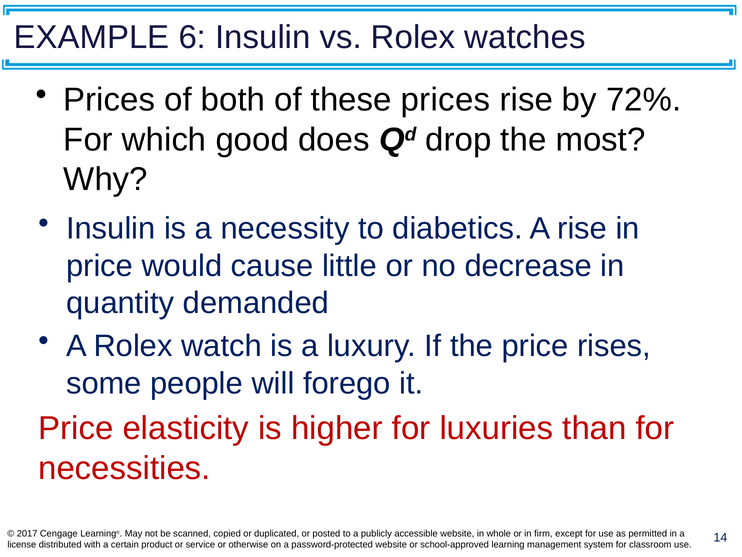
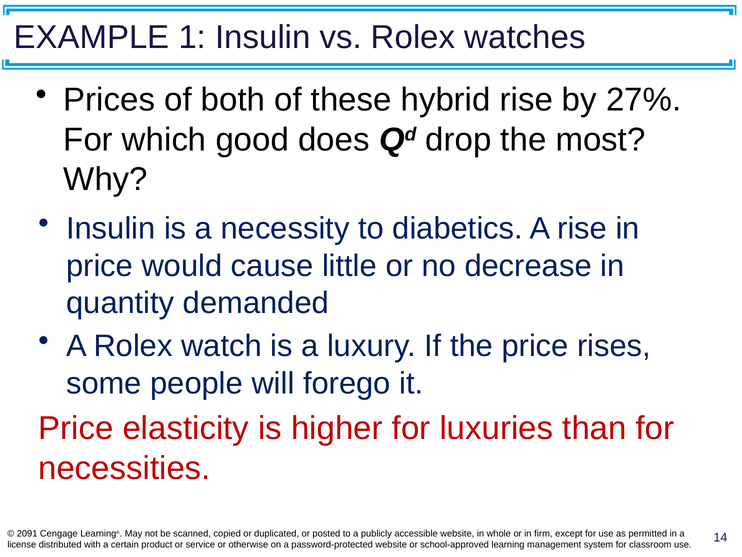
6: 6 -> 1 (192, 37)
these prices: prices -> hybrid (446, 100)
72%: 72% -> 27% (644, 100)
2017: 2017 -> 2091 (27, 533)
